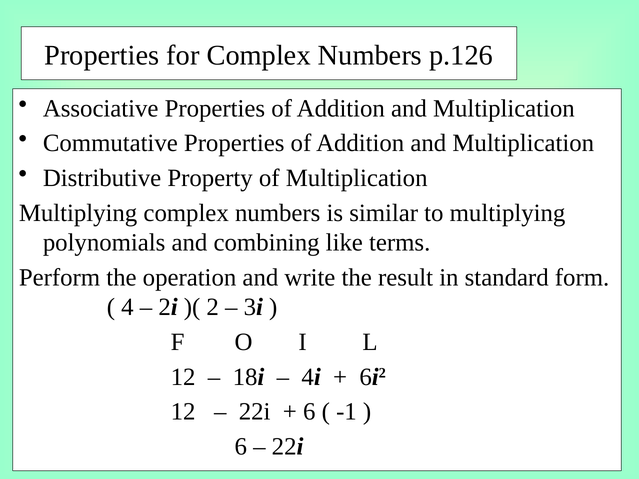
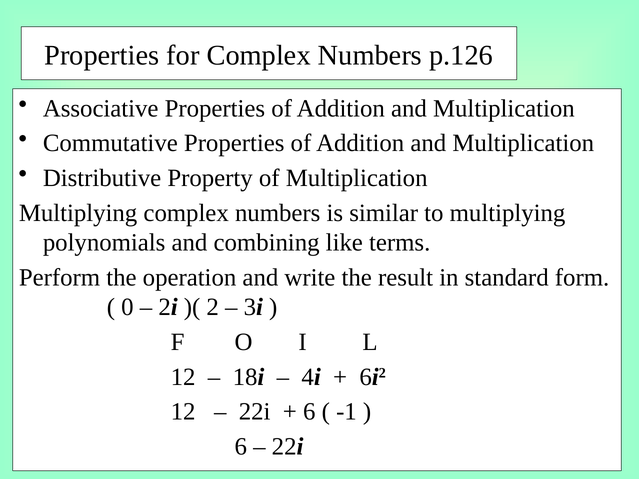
4: 4 -> 0 (127, 307)
